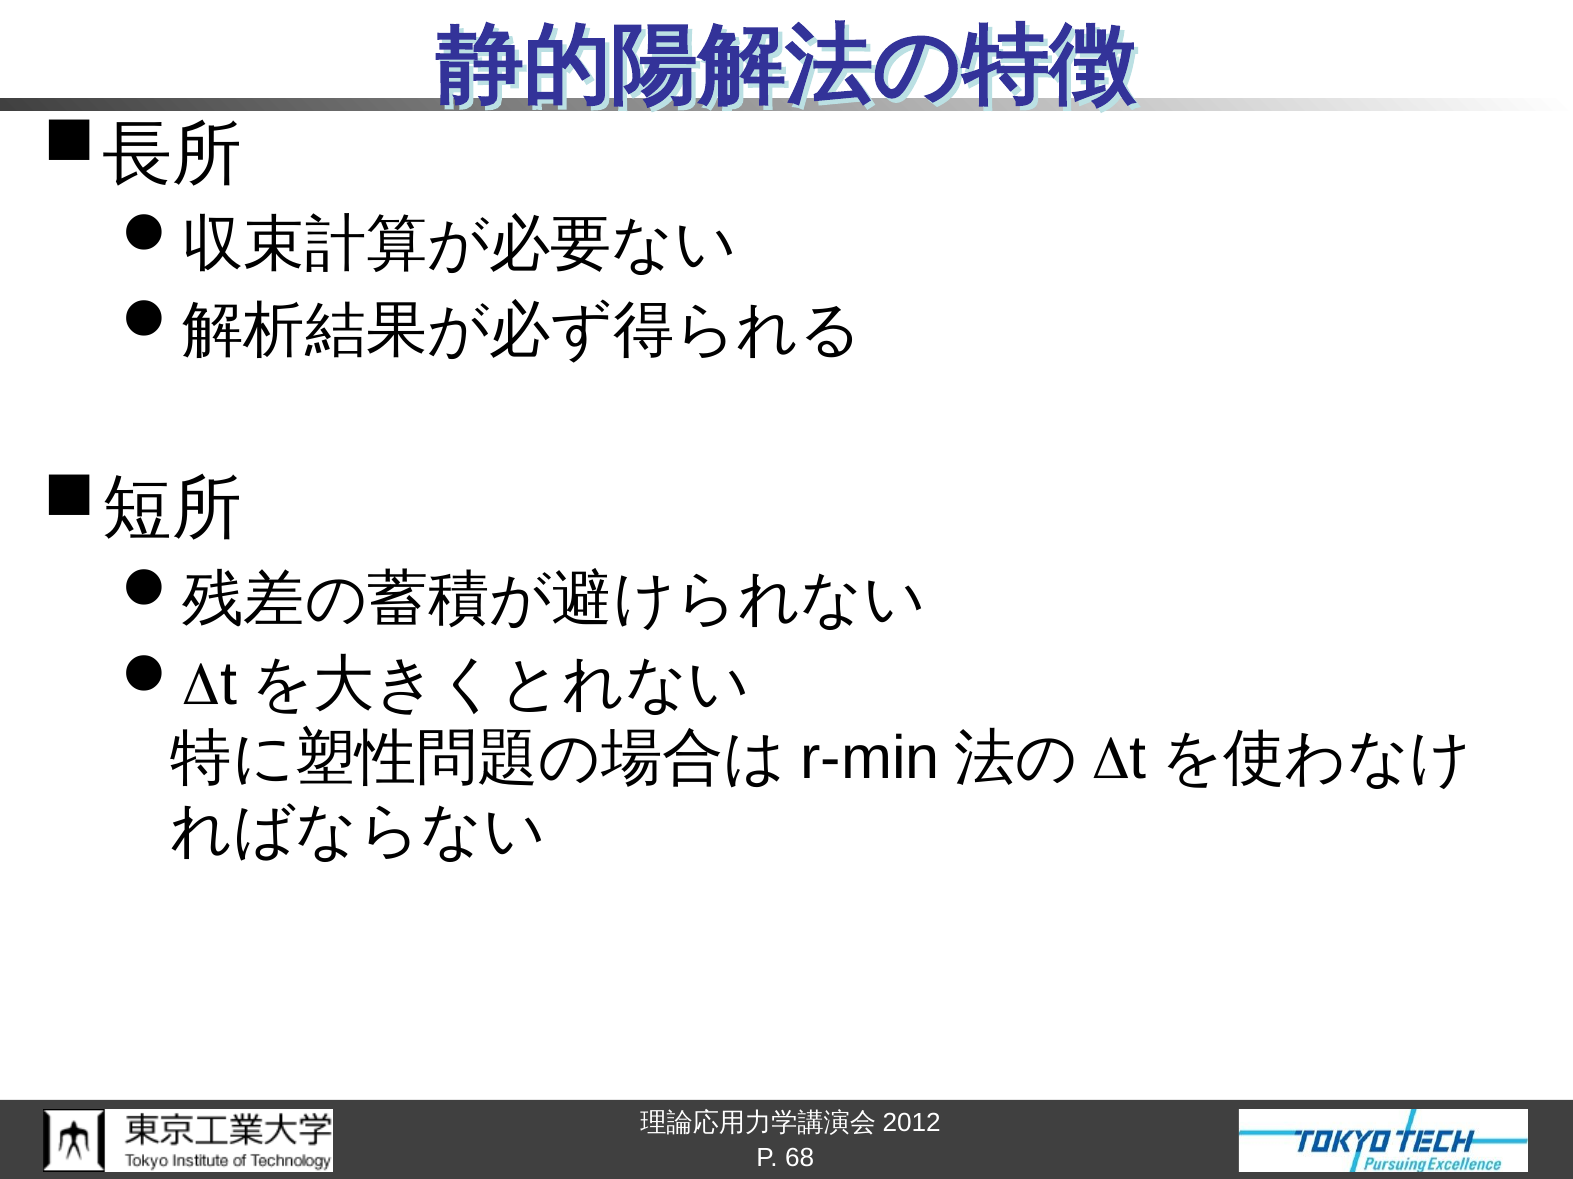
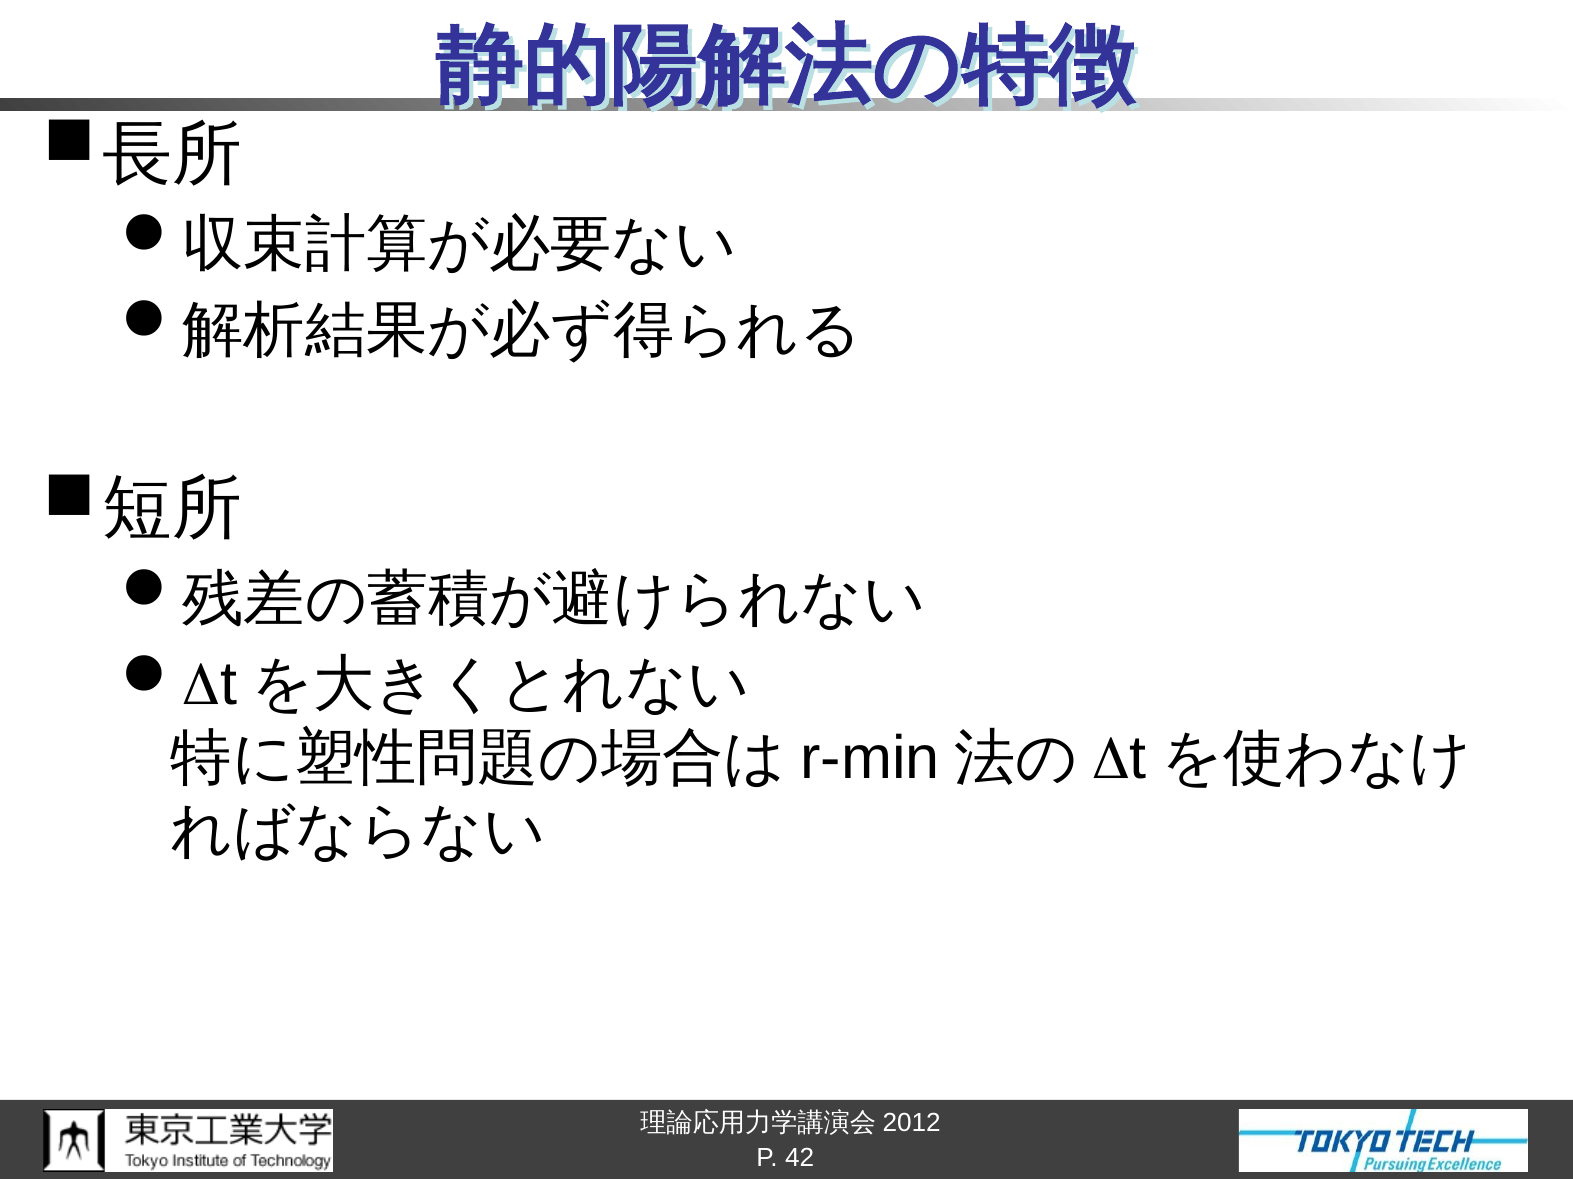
68: 68 -> 42 (800, 1159)
